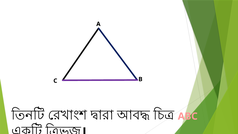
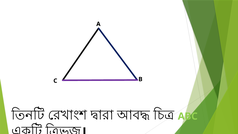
ABC colour: pink -> light green (188, 116)
